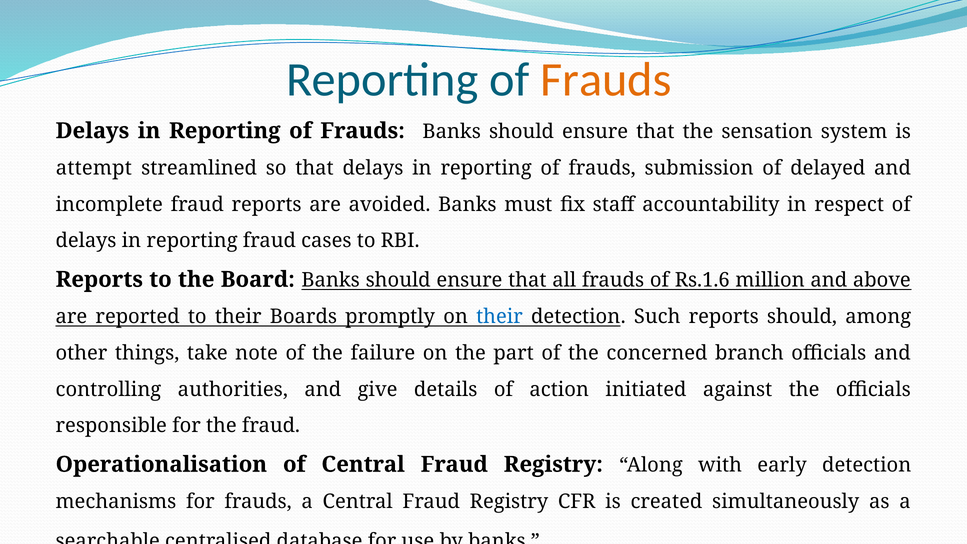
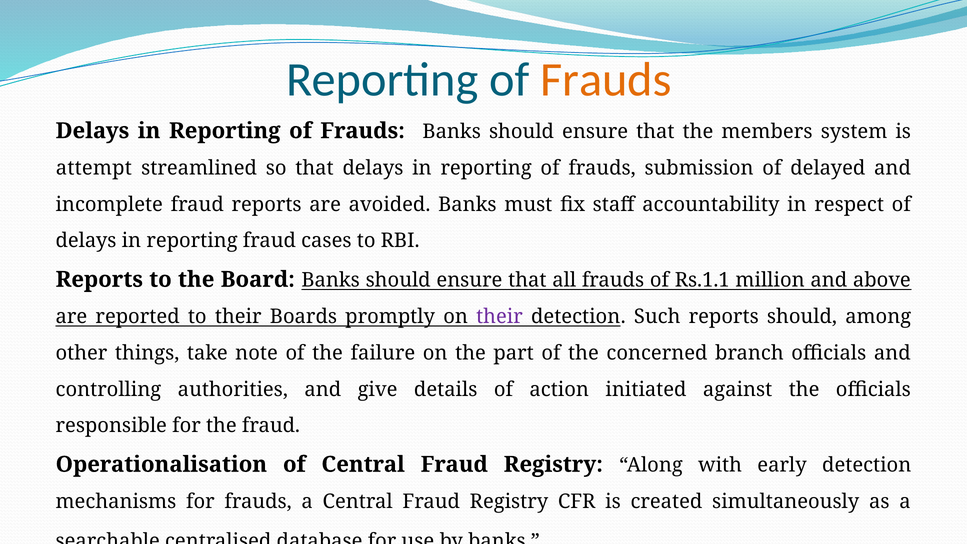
sensation: sensation -> members (767, 131)
Rs.1.6: Rs.1.6 -> Rs.1.1 (702, 280)
their colour: blue -> purple (499, 317)
